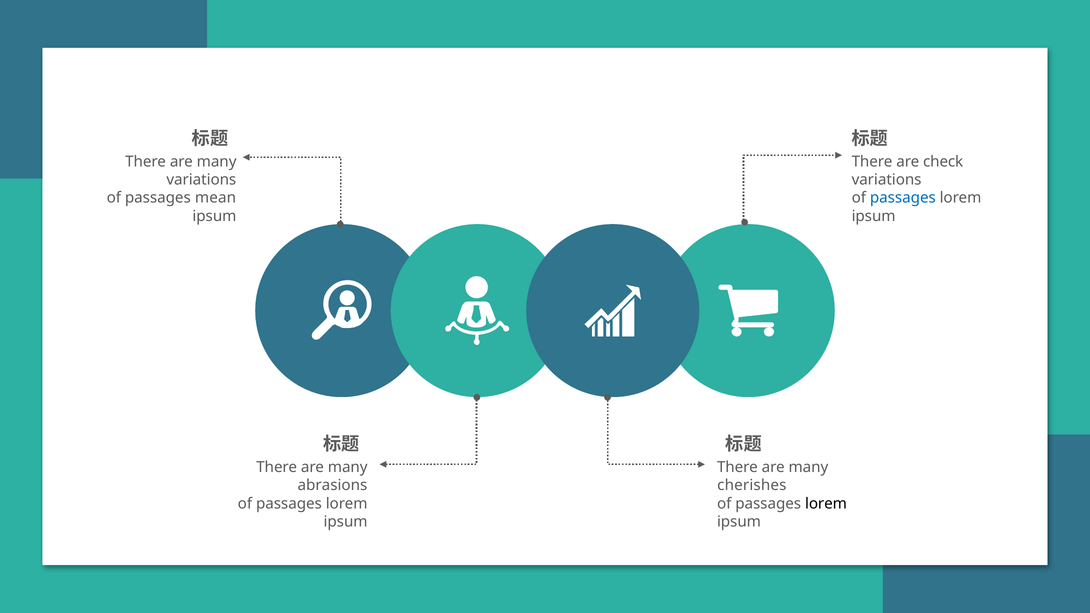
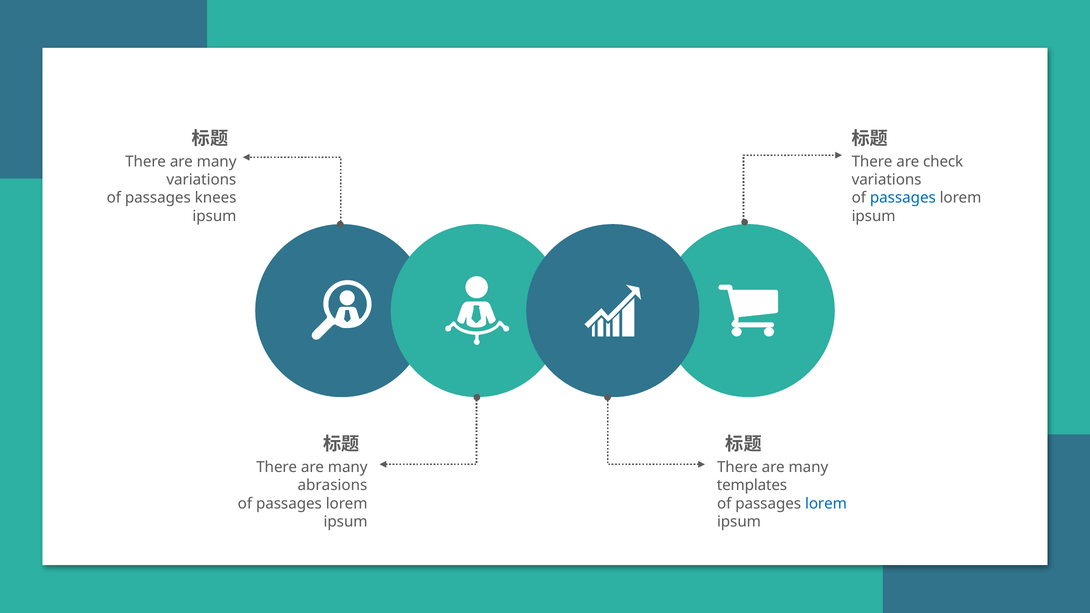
mean: mean -> knees (216, 198)
cherishes: cherishes -> templates (752, 486)
lorem colour: black -> blue (826, 504)
